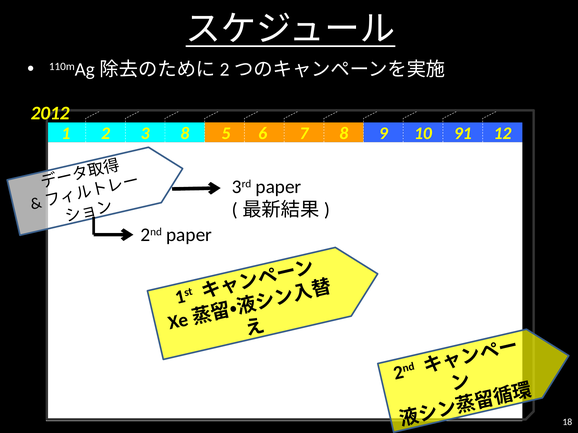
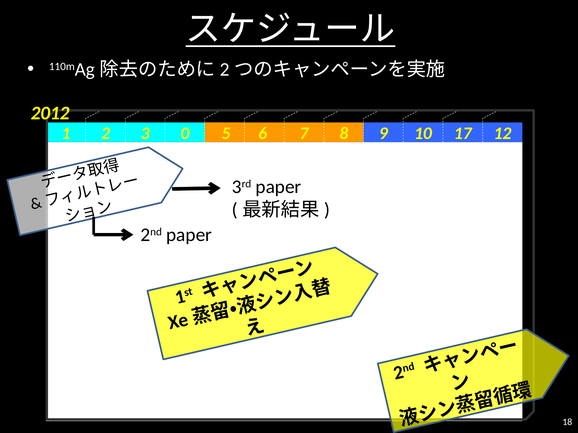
3 8: 8 -> 0 (185, 134)
91: 91 -> 17 (463, 134)
